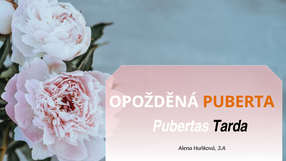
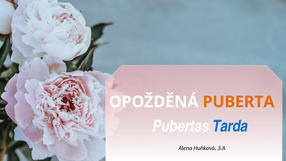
Tarda colour: black -> blue (230, 126)
